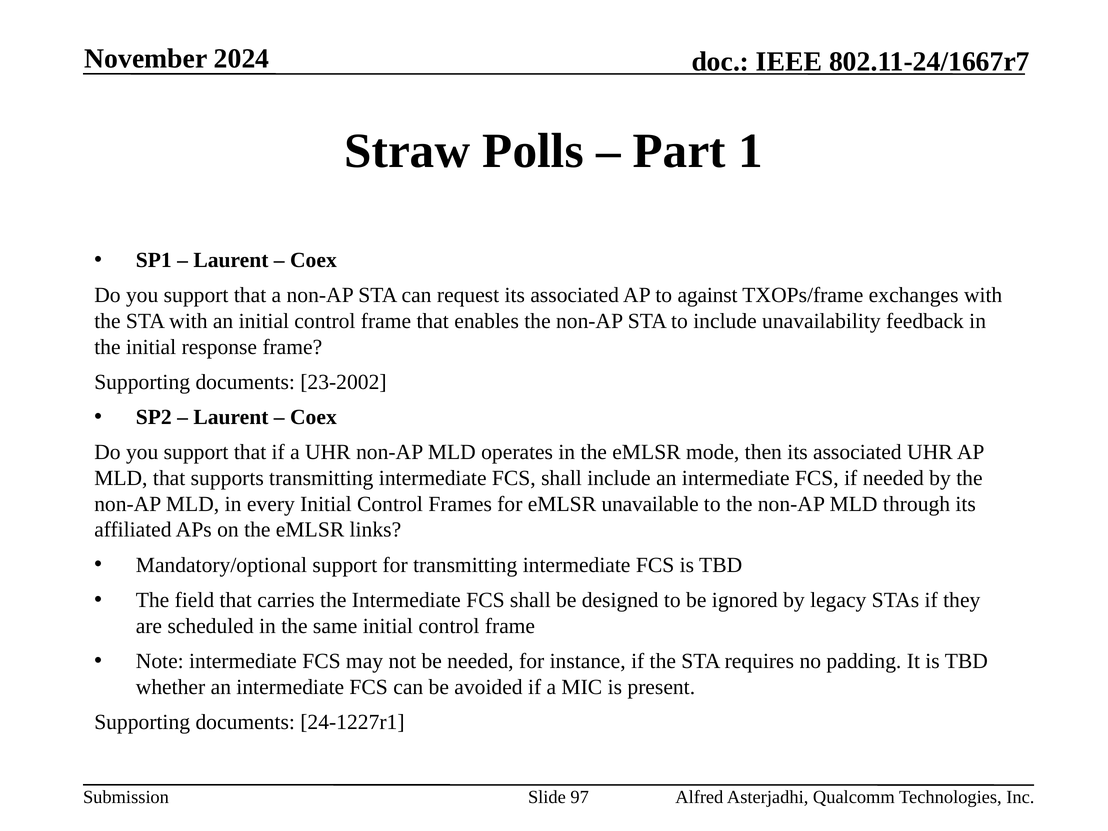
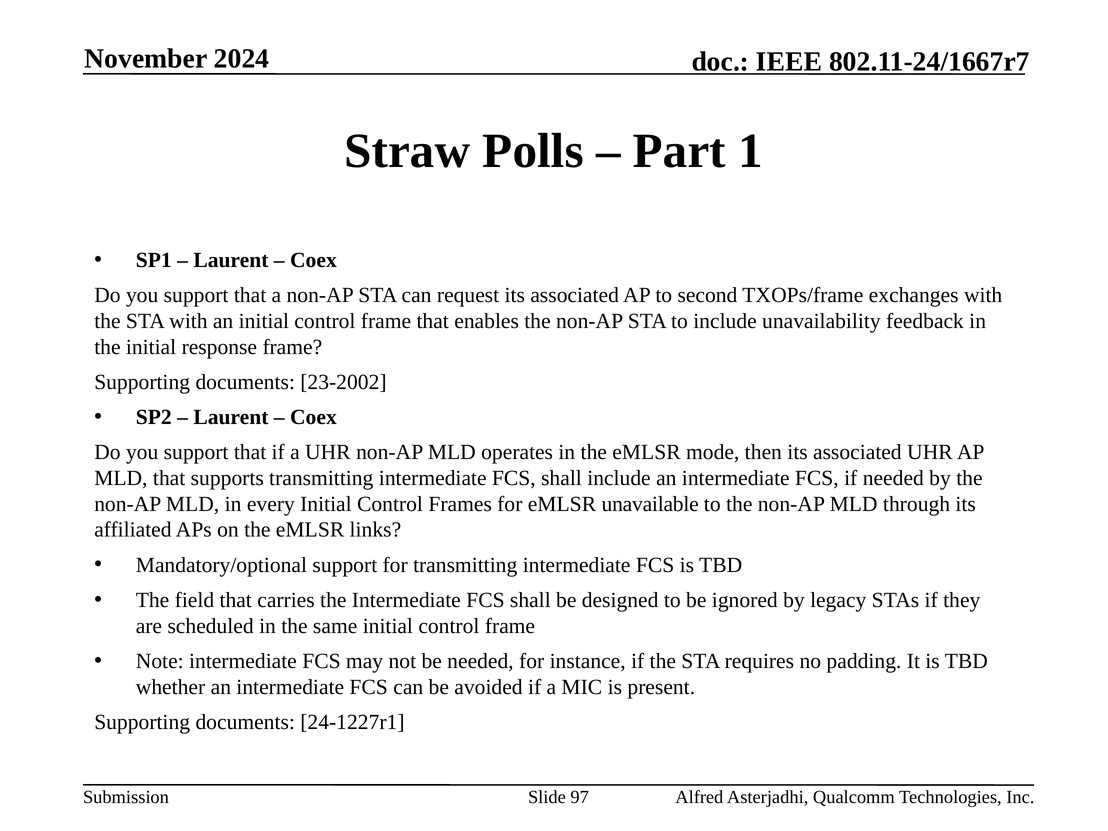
against: against -> second (707, 295)
